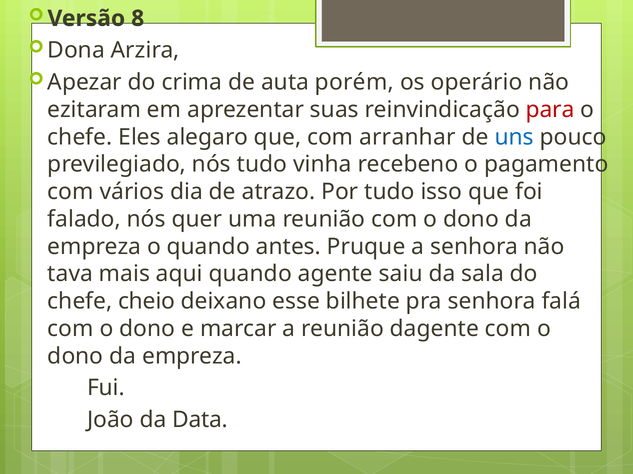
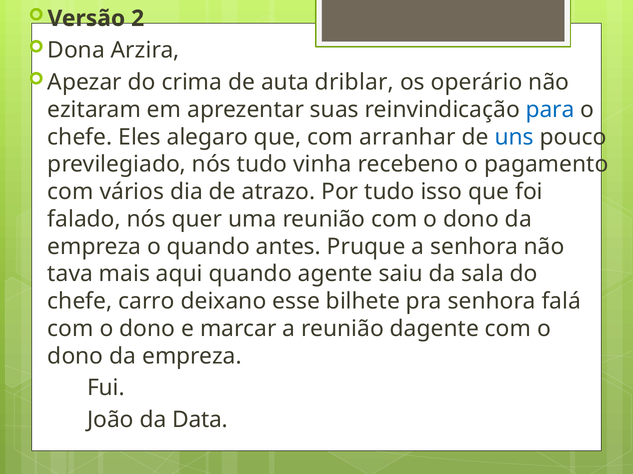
8: 8 -> 2 (138, 18)
porém: porém -> driblar (354, 82)
para colour: red -> blue (550, 110)
cheio: cheio -> carro (147, 302)
